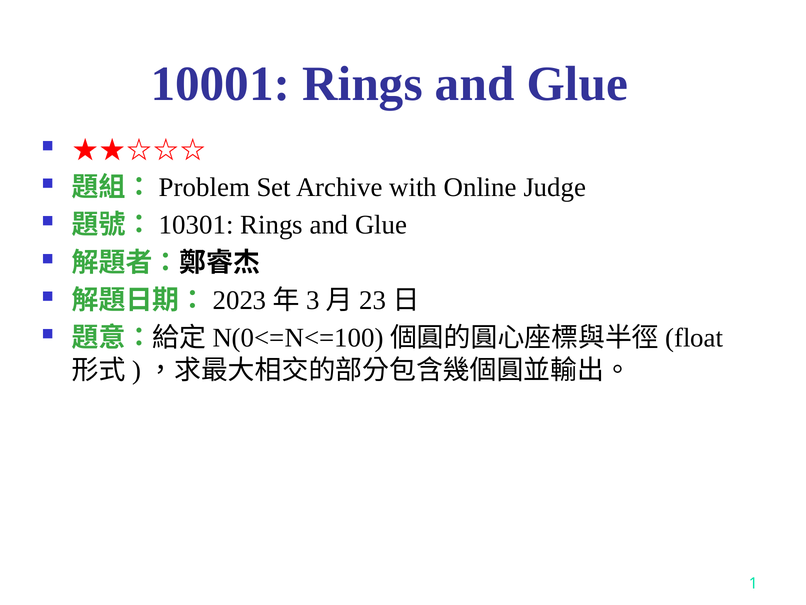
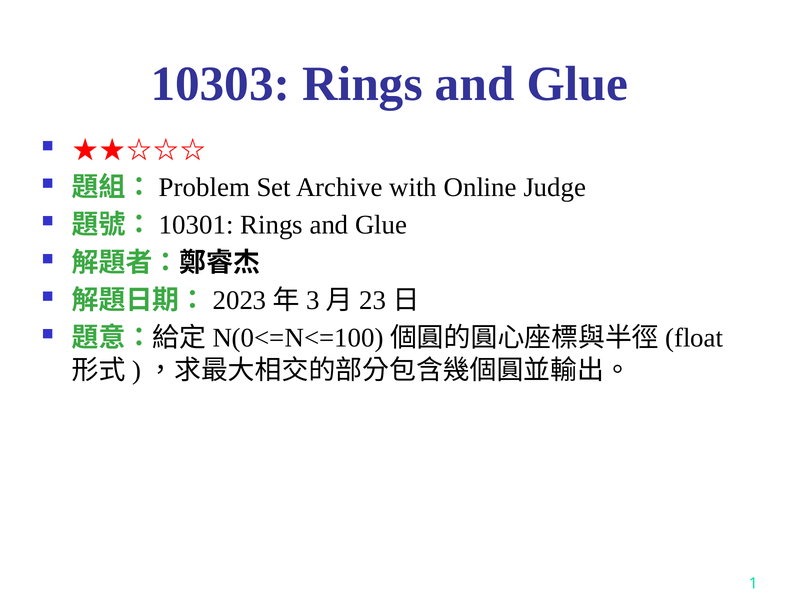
10001: 10001 -> 10303 (220, 84)
